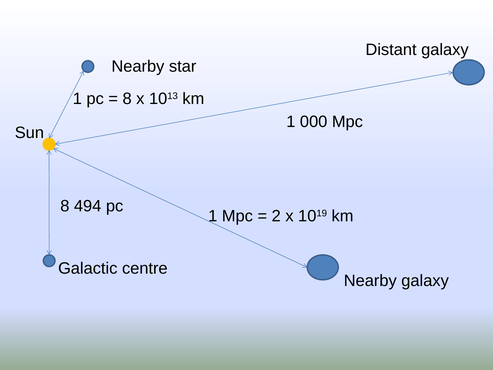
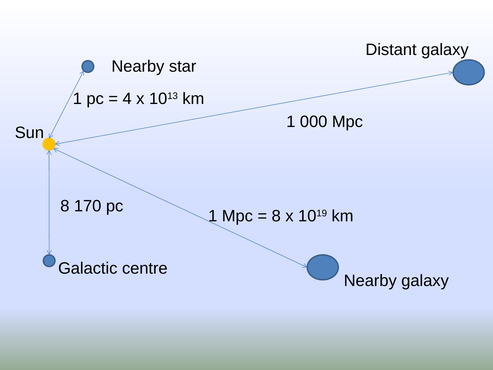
8: 8 -> 4 (127, 99)
494: 494 -> 170 (88, 206)
2: 2 -> 8 (276, 216)
